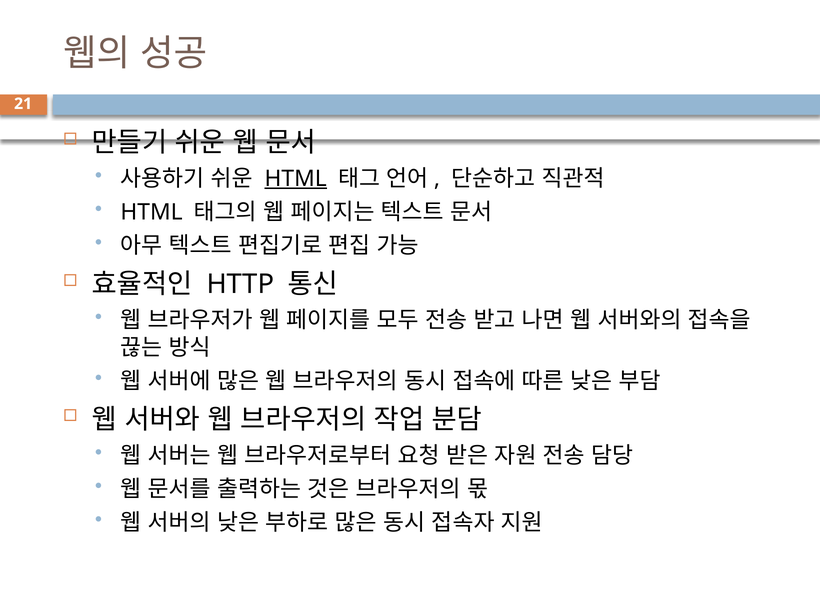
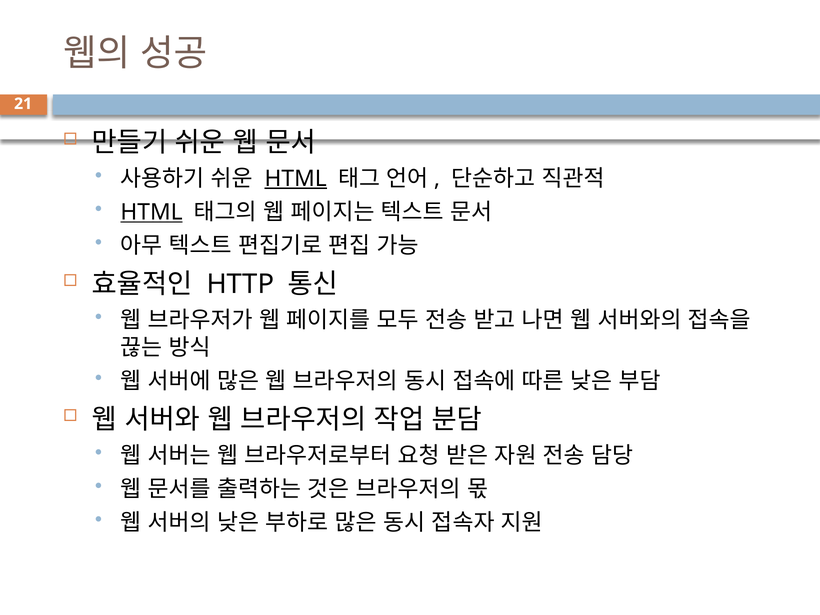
HTML underline: none -> present (152, 212)
